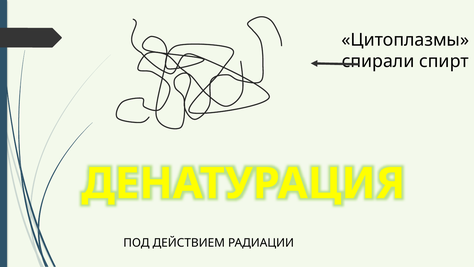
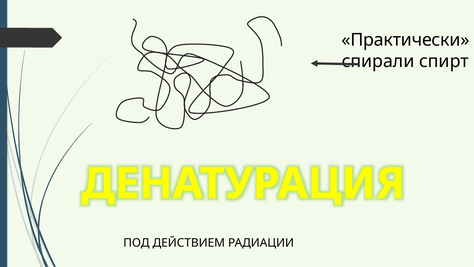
Цитоплазмы: Цитоплазмы -> Практически (405, 40)
